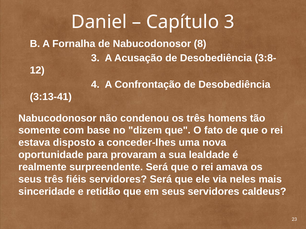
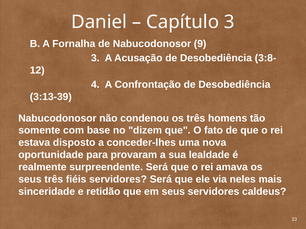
8: 8 -> 9 (200, 44)
3:13-41: 3:13-41 -> 3:13-39 (51, 97)
